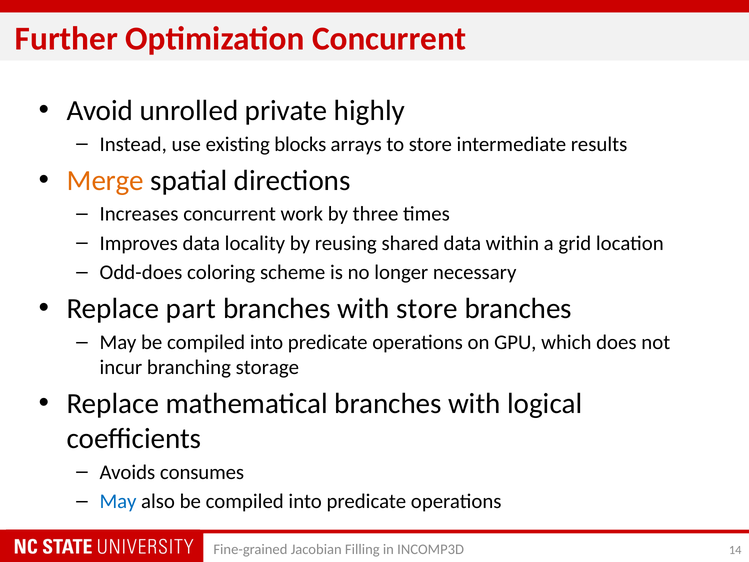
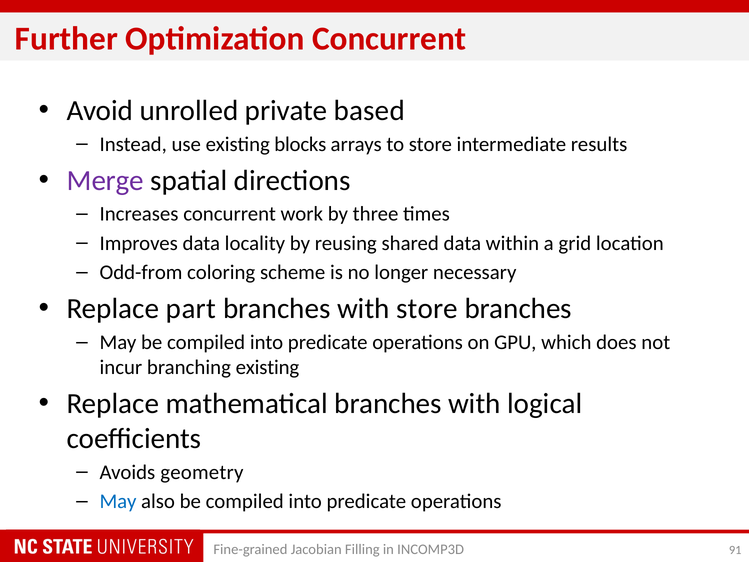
highly: highly -> based (369, 111)
Merge colour: orange -> purple (105, 180)
Odd-does: Odd-does -> Odd-from (141, 272)
branching storage: storage -> existing (267, 367)
consumes: consumes -> geometry (202, 472)
14: 14 -> 91 (735, 550)
